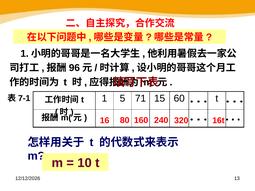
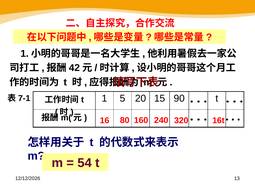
96: 96 -> 42 (74, 68)
71: 71 -> 20 (141, 99)
60: 60 -> 90 (179, 99)
10: 10 -> 54 (85, 163)
